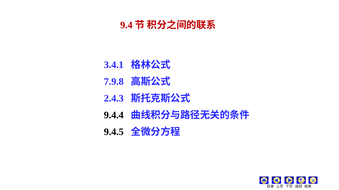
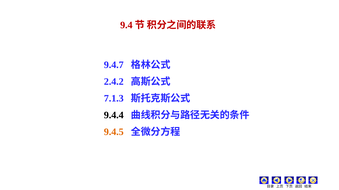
3.4.1: 3.4.1 -> 9.4.7 (114, 65)
7.9.8: 7.9.8 -> 2.4.2 (114, 82)
2.4.3: 2.4.3 -> 7.1.3 (114, 99)
9.4.5 colour: black -> orange (114, 132)
